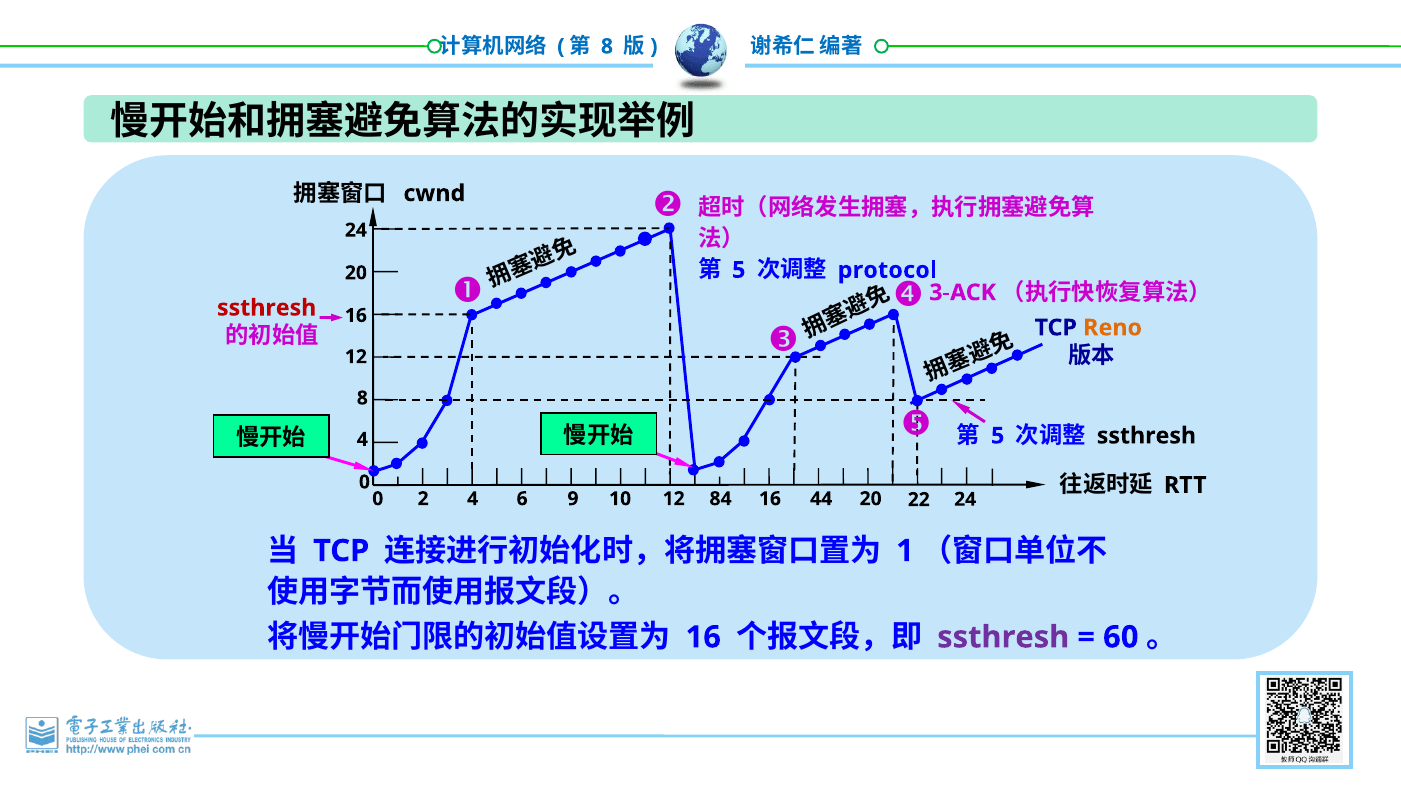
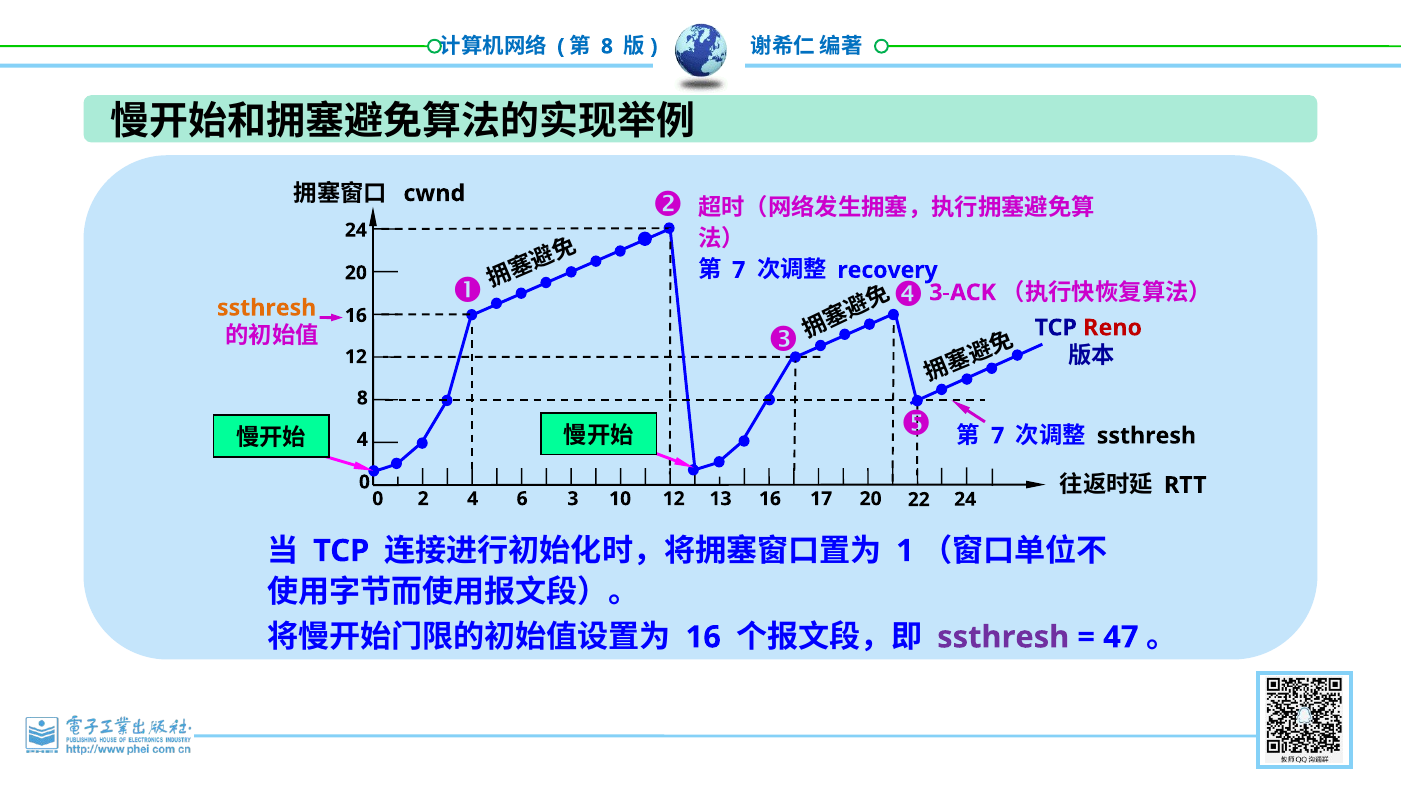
5: 5 -> 7 (739, 270)
protocol: protocol -> recovery (888, 270)
ssthresh colour: red -> orange (267, 308)
Reno colour: orange -> red (1113, 328)
5: 5 -> 7 (998, 436)
9: 9 -> 3 (573, 499)
84: 84 -> 13 (721, 499)
44: 44 -> 17 (821, 499)
60: 60 -> 47 (1121, 637)
